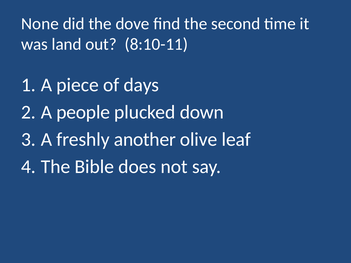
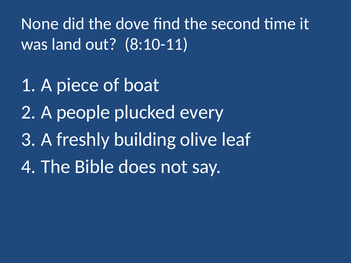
days: days -> boat (141, 85)
down: down -> every (202, 112)
another: another -> building (145, 140)
